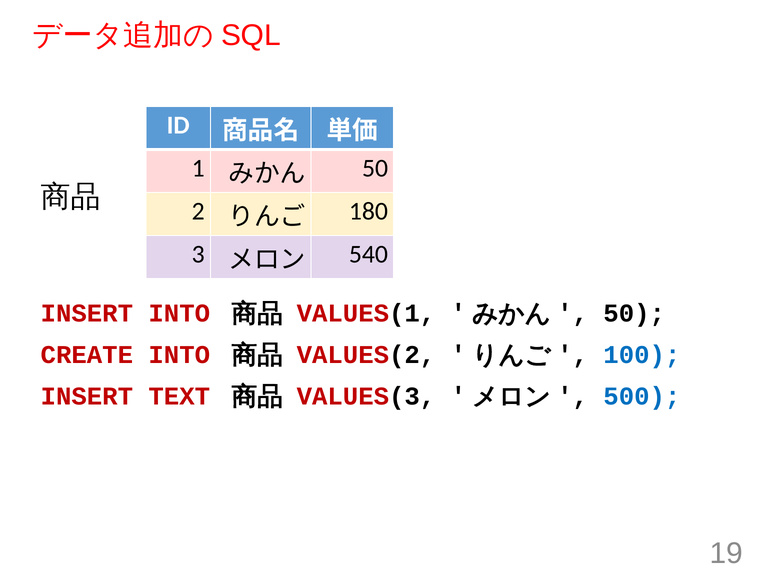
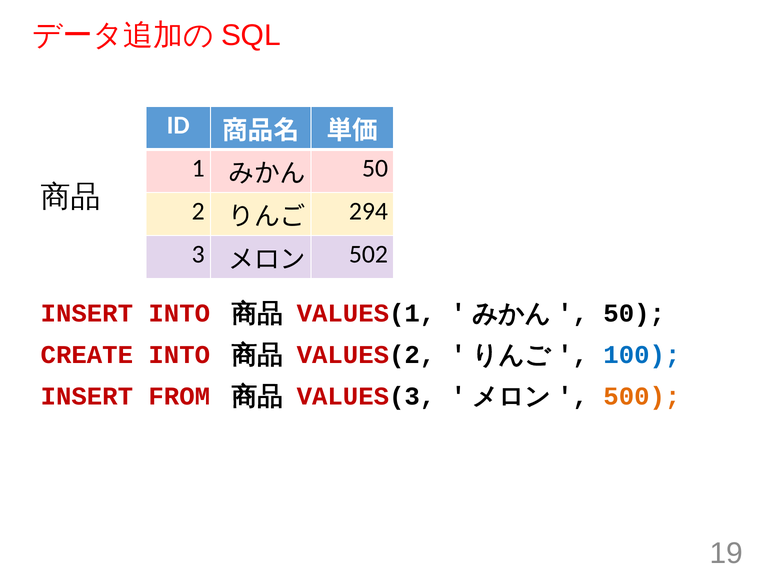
180: 180 -> 294 (368, 211)
540: 540 -> 502 (368, 254)
TEXT: TEXT -> FROM (179, 397)
500 colour: blue -> orange (642, 397)
